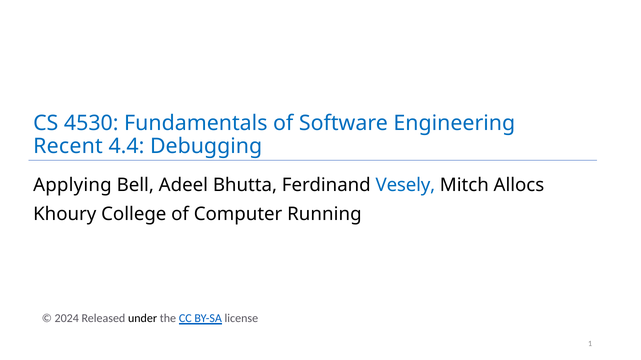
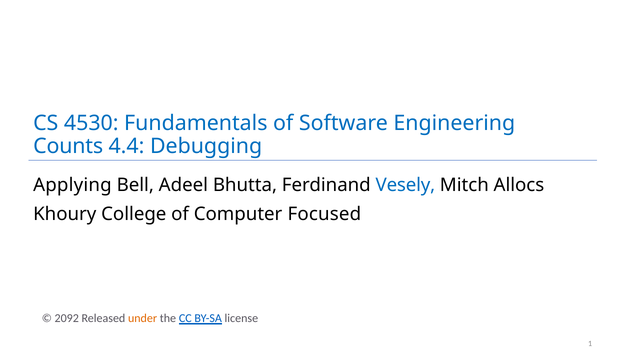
Recent: Recent -> Counts (68, 146)
Running: Running -> Focused (324, 214)
2024: 2024 -> 2092 (67, 319)
under colour: black -> orange (143, 319)
